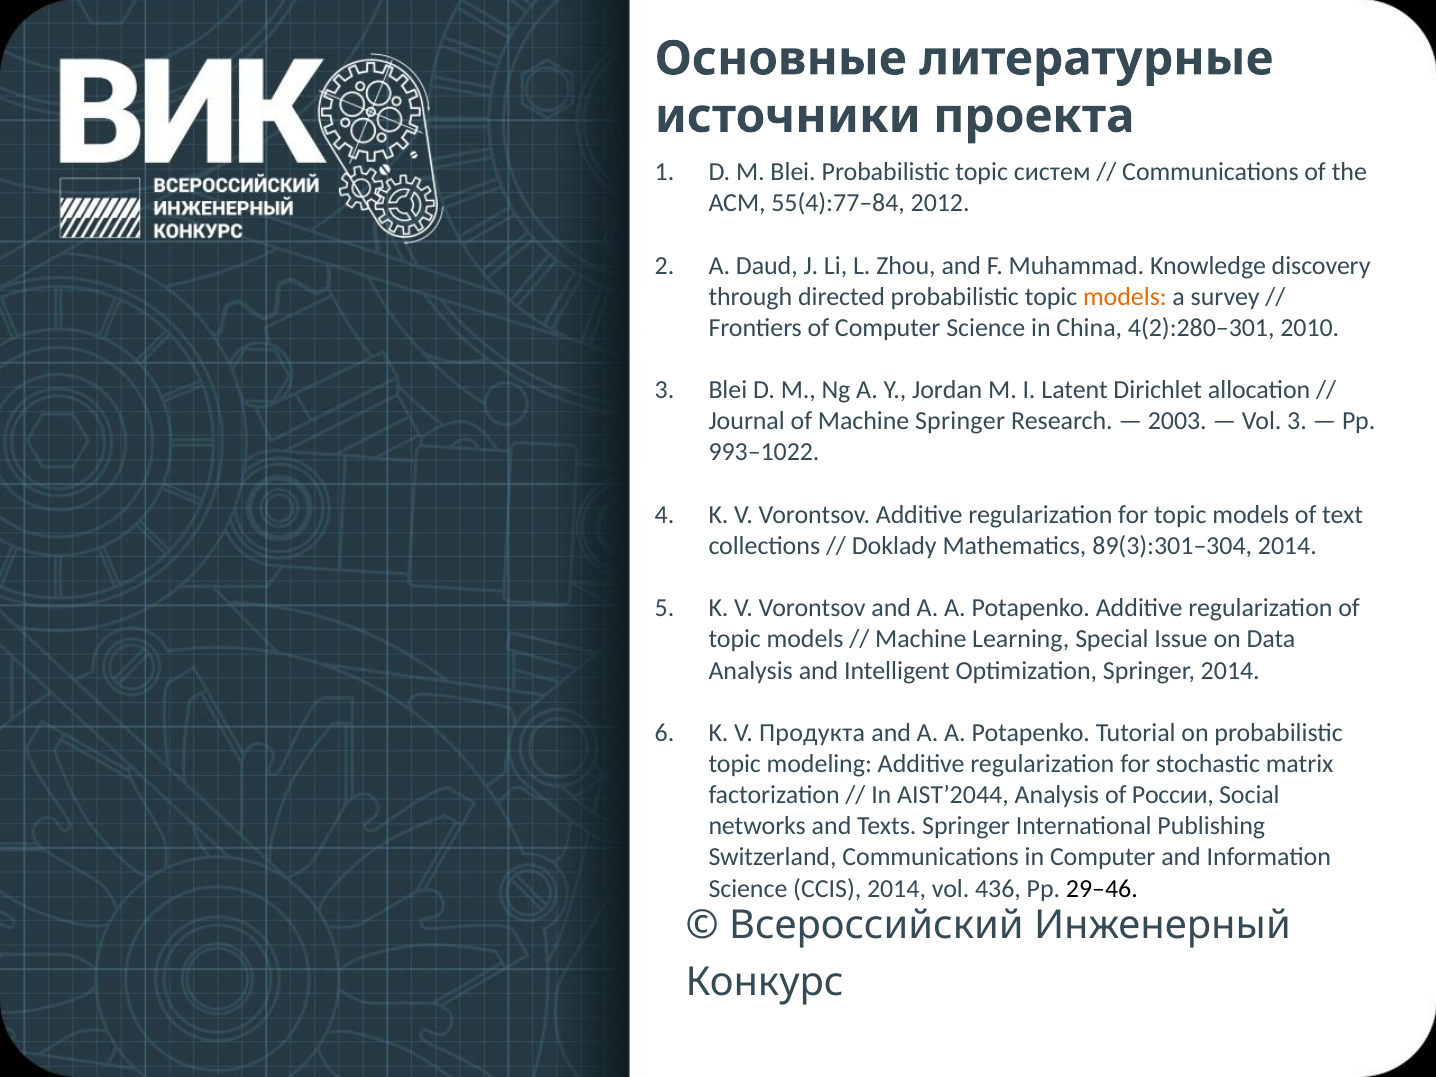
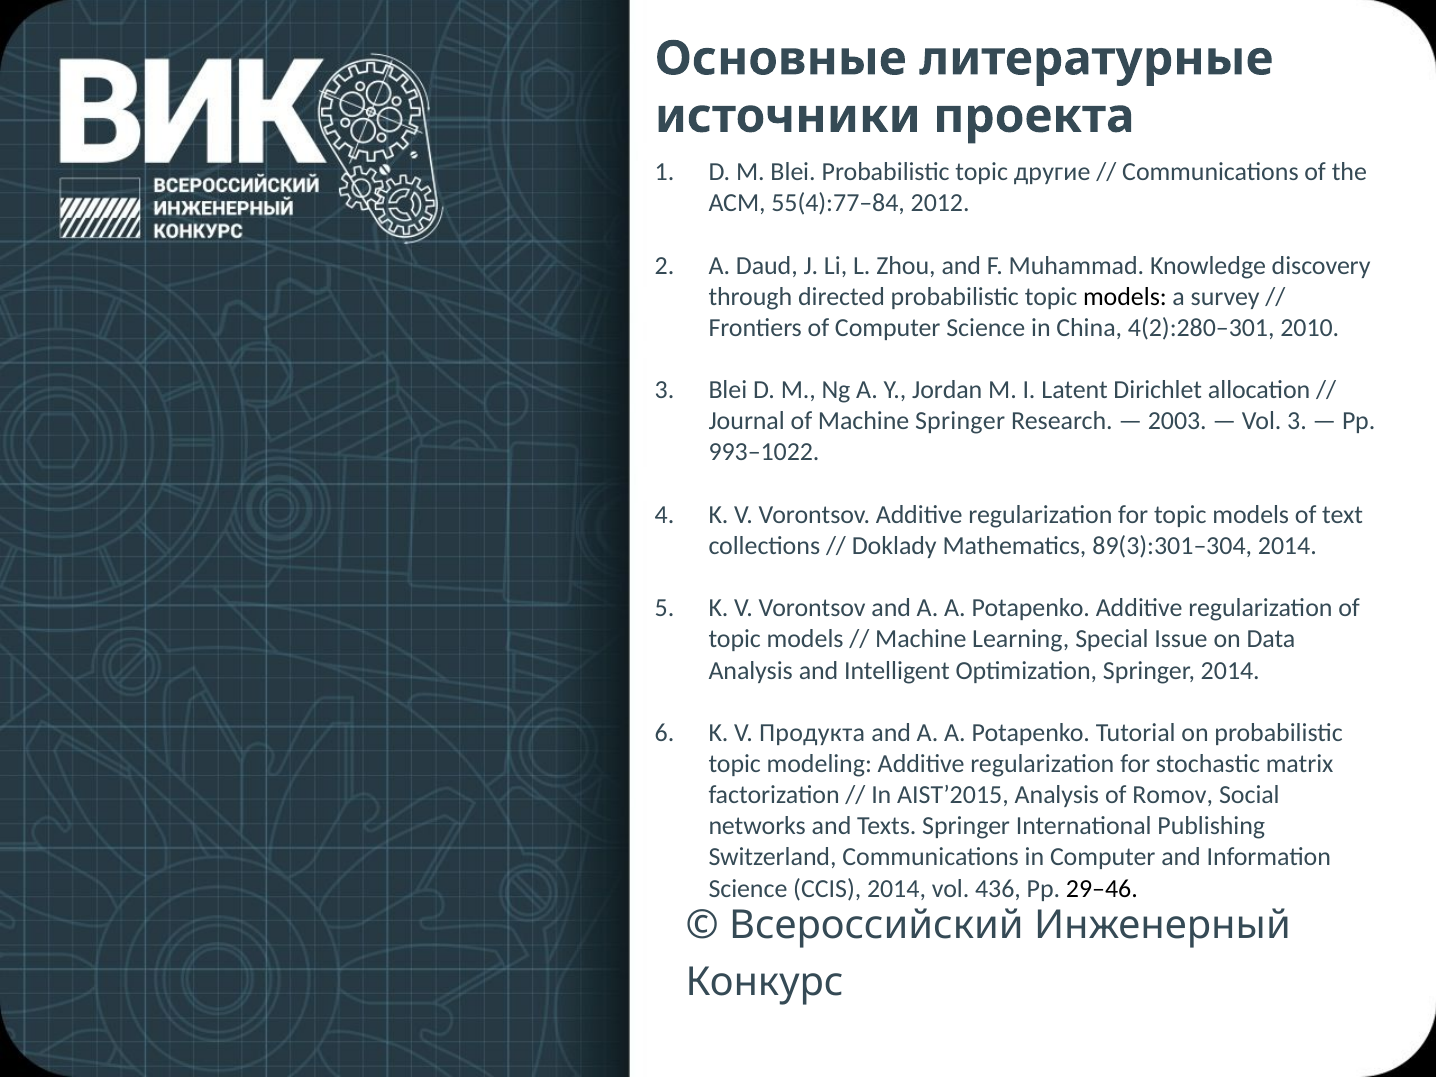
систем: систем -> другие (1052, 172)
models colour: orange -> black (1125, 297)
AIST’2044: AIST’2044 -> AIST’2015 (953, 795)
России: России -> Romov (1173, 795)
